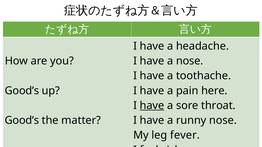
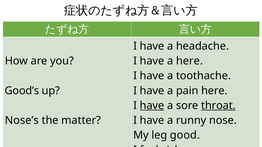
a nose: nose -> here (190, 61)
throat underline: none -> present (218, 106)
Good’s: Good’s -> Nose’s (22, 121)
fever: fever -> good (185, 135)
